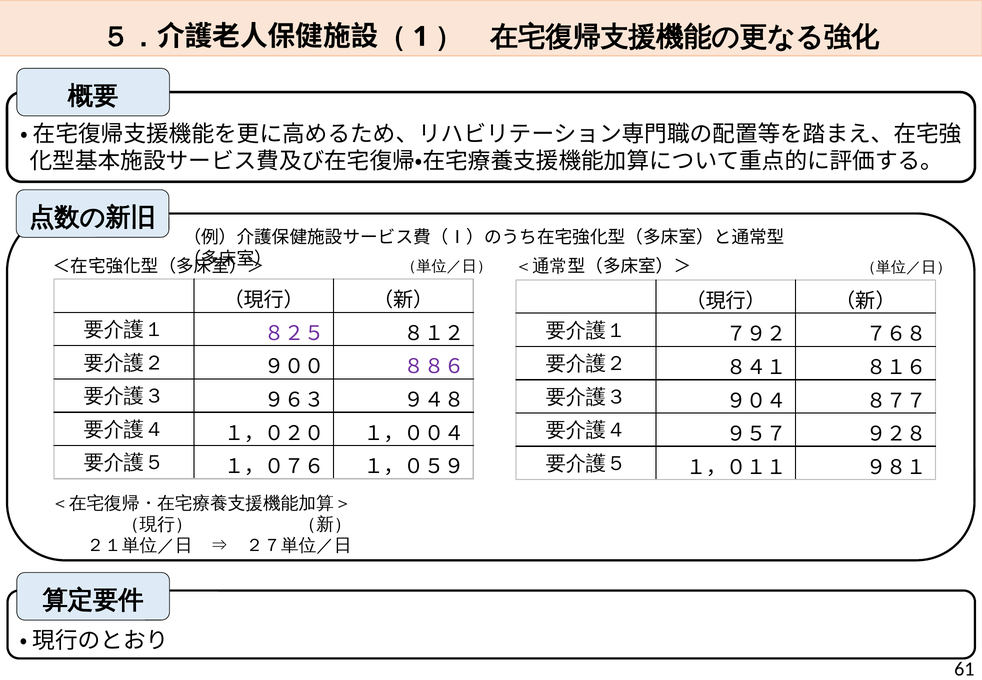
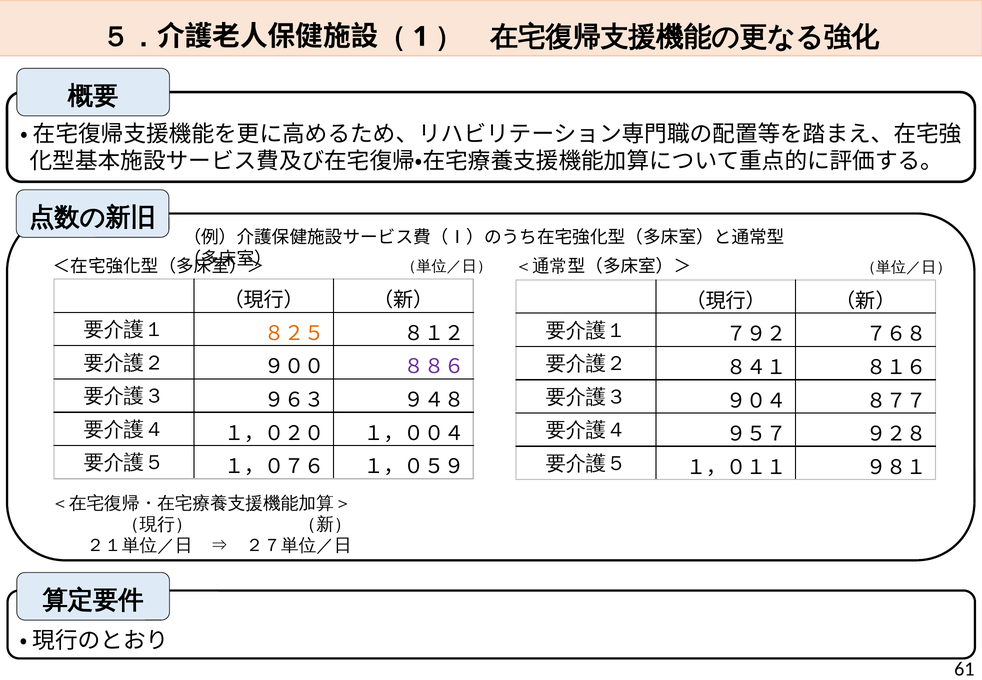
８２５ colour: purple -> orange (294, 333)
